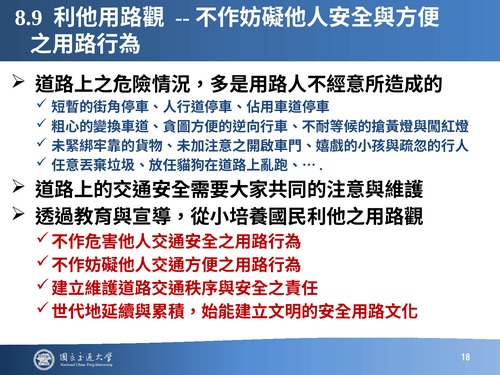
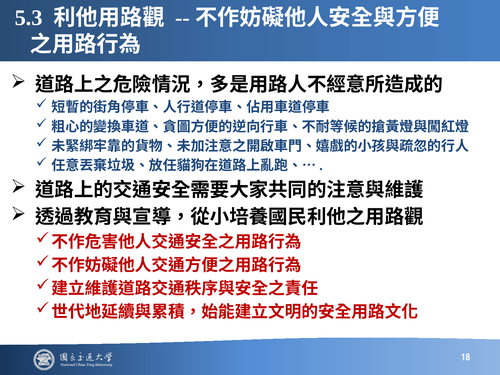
8.9: 8.9 -> 5.3 (29, 18)
